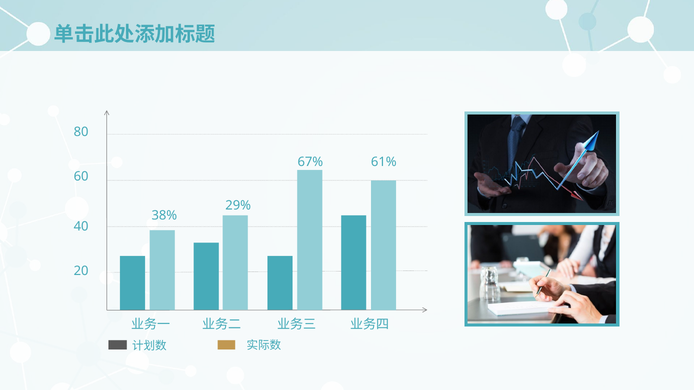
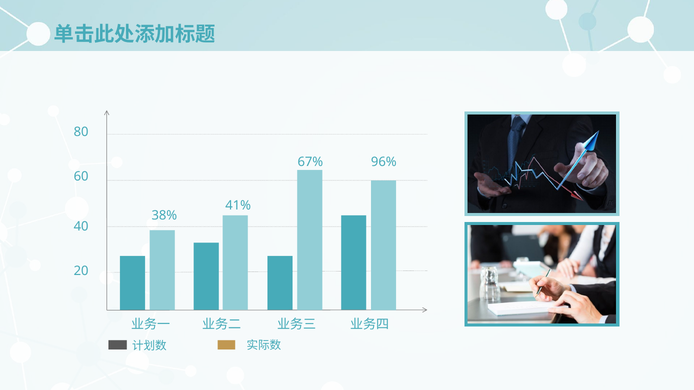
61%: 61% -> 96% (384, 162)
29%: 29% -> 41% (238, 206)
